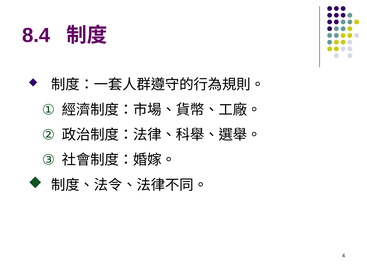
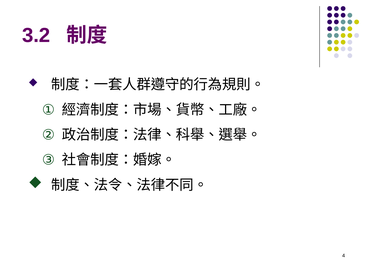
8.4: 8.4 -> 3.2 (36, 35)
